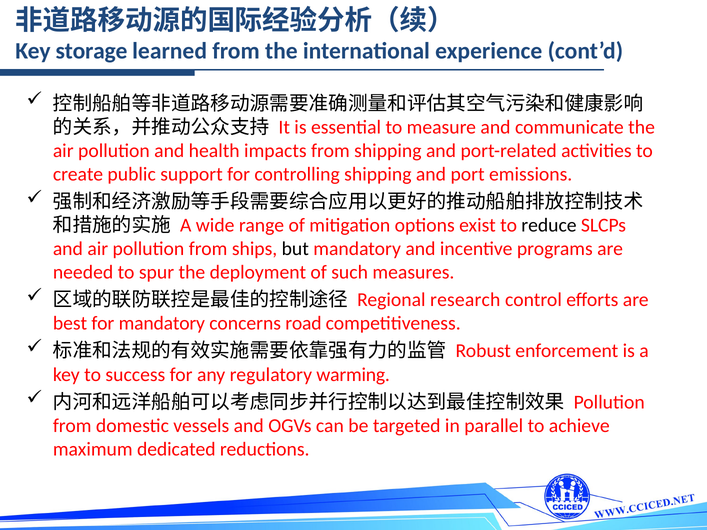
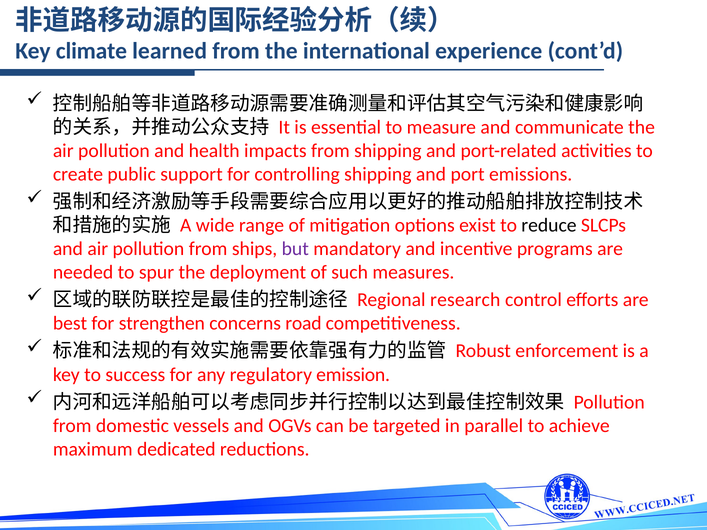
storage: storage -> climate (91, 51)
but colour: black -> purple (295, 249)
for mandatory: mandatory -> strengthen (162, 324)
warming: warming -> emission (353, 375)
